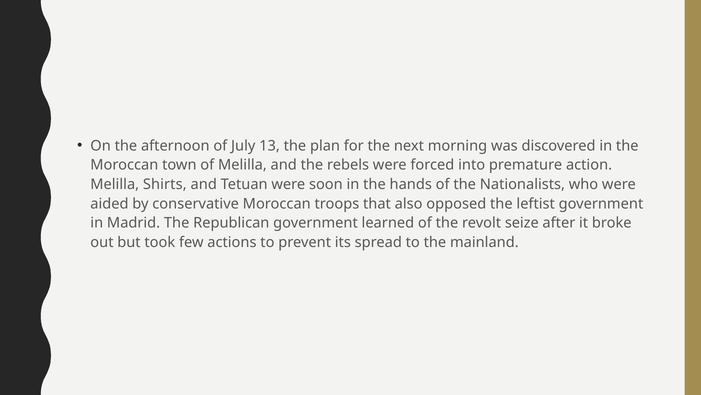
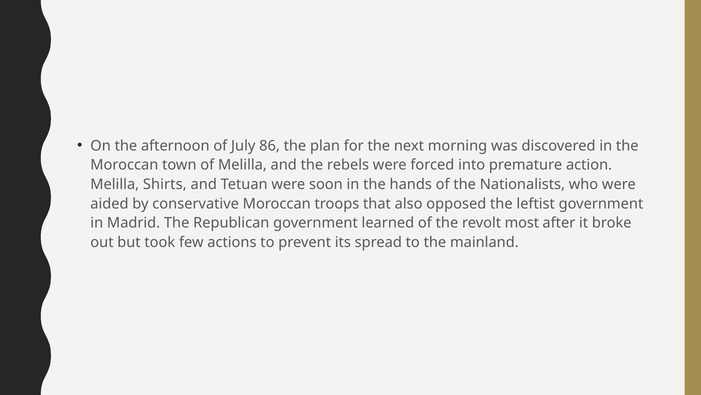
13: 13 -> 86 (270, 146)
seize: seize -> most (522, 223)
